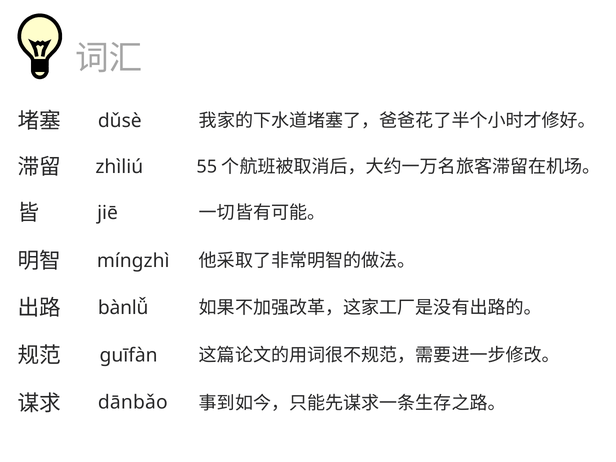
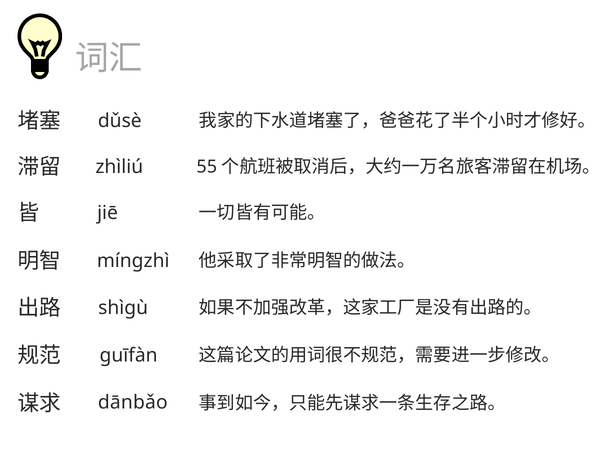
bànlǚ: bànlǚ -> shìgù (123, 308)
